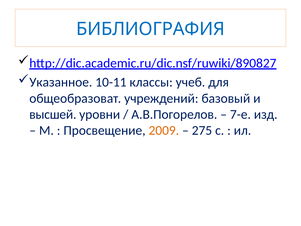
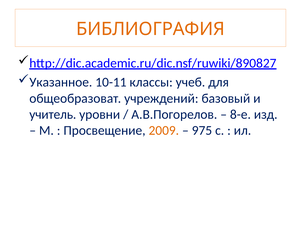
БИБЛИОГРАФИЯ colour: blue -> orange (151, 29)
высшей: высшей -> учитель (53, 114)
7-е: 7-е -> 8-е (240, 114)
275: 275 -> 975 (202, 130)
